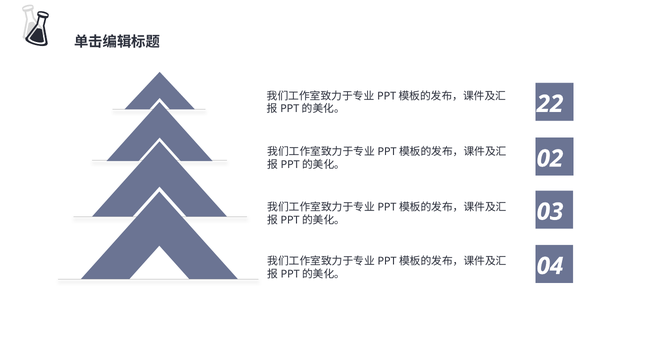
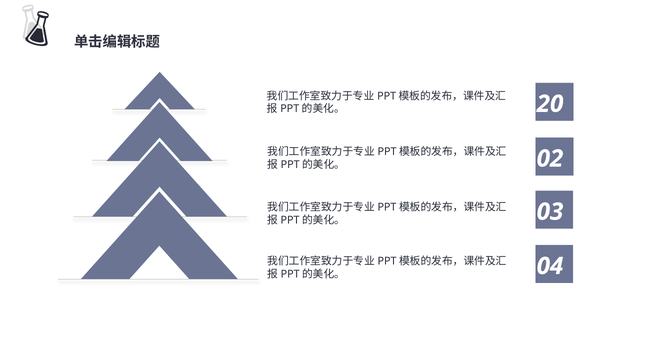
22: 22 -> 20 (550, 104)
